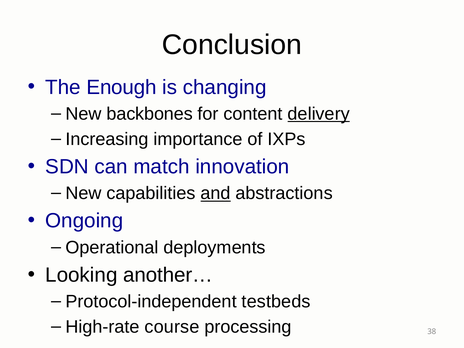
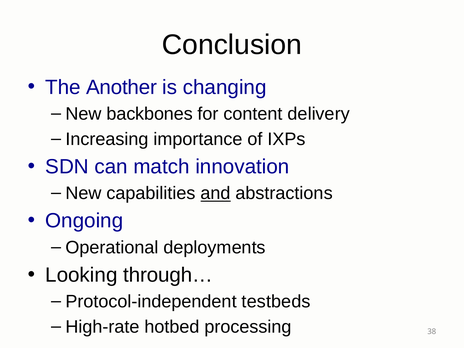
Enough: Enough -> Another (122, 87)
delivery underline: present -> none (319, 114)
another…: another… -> through… (168, 275)
course: course -> hotbed (172, 327)
